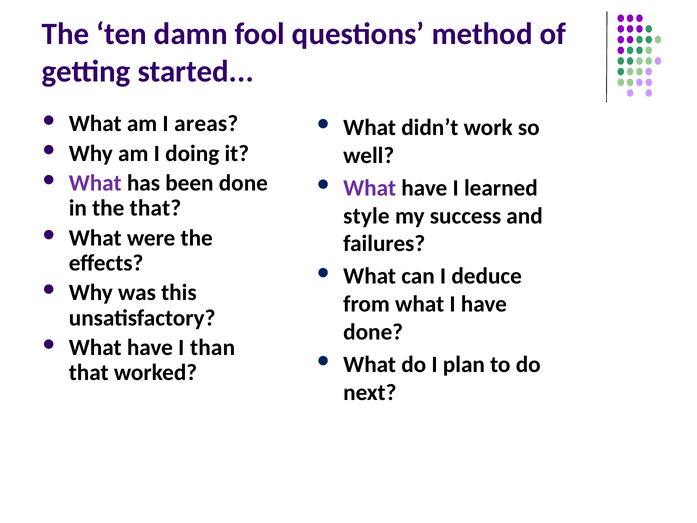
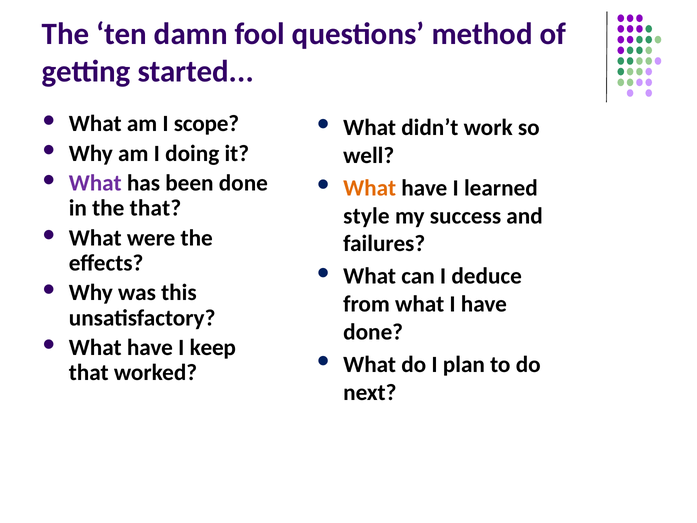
areas: areas -> scope (206, 124)
What colour: purple -> orange (370, 188)
than: than -> keep (213, 347)
